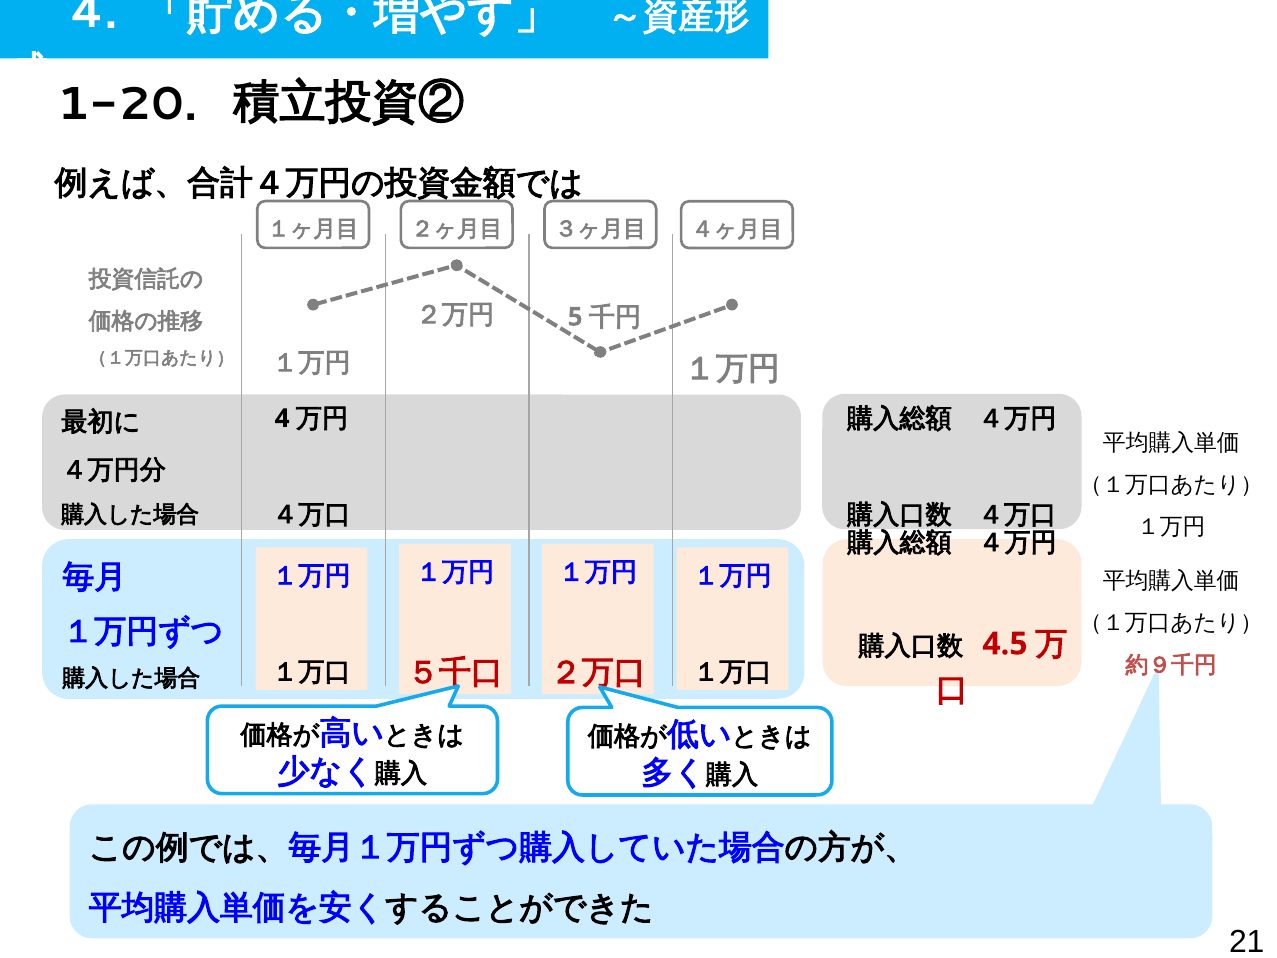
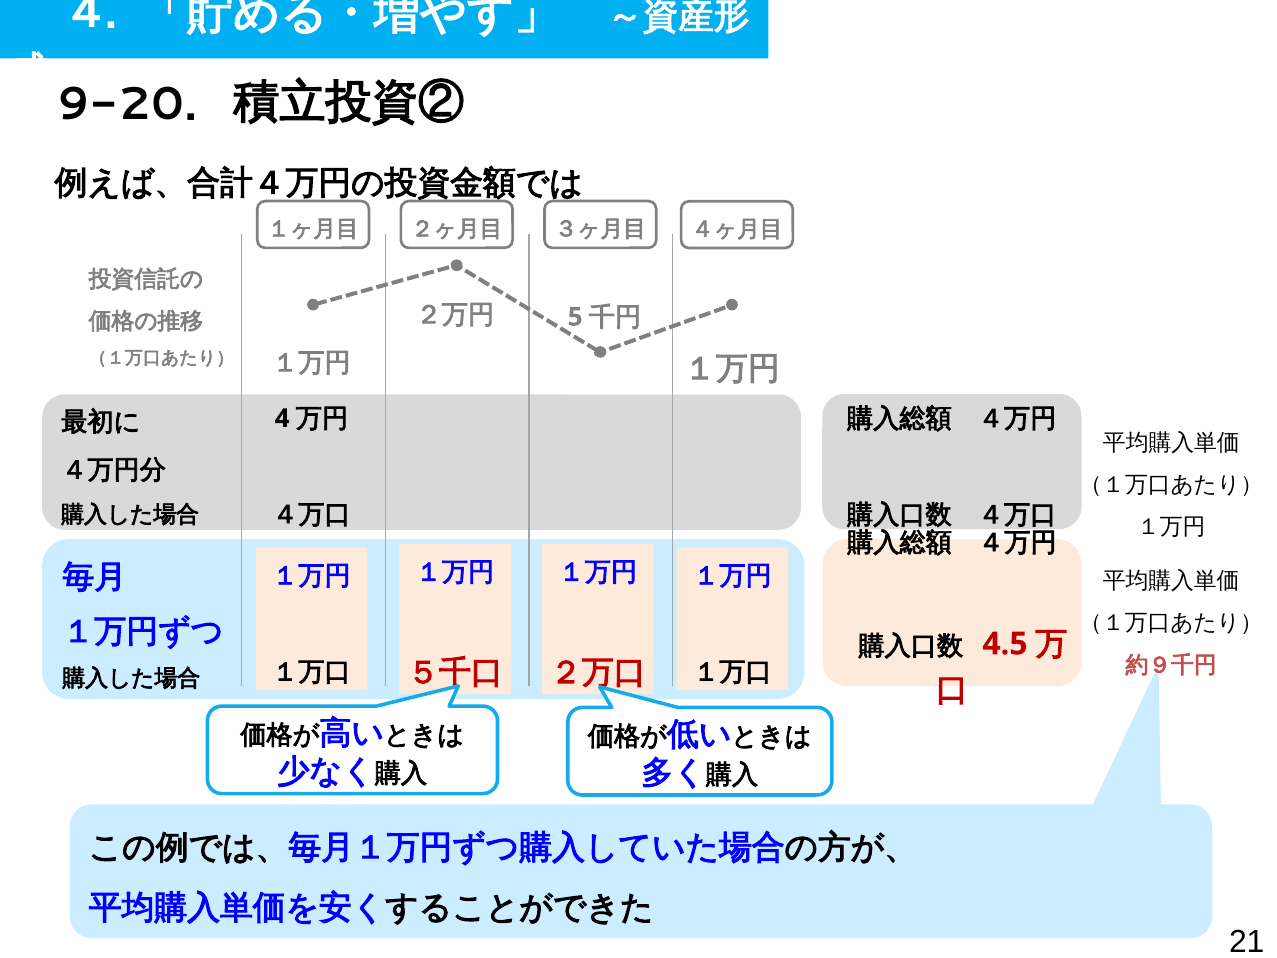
1-20: 1-20 -> 9-20 (127, 104)
